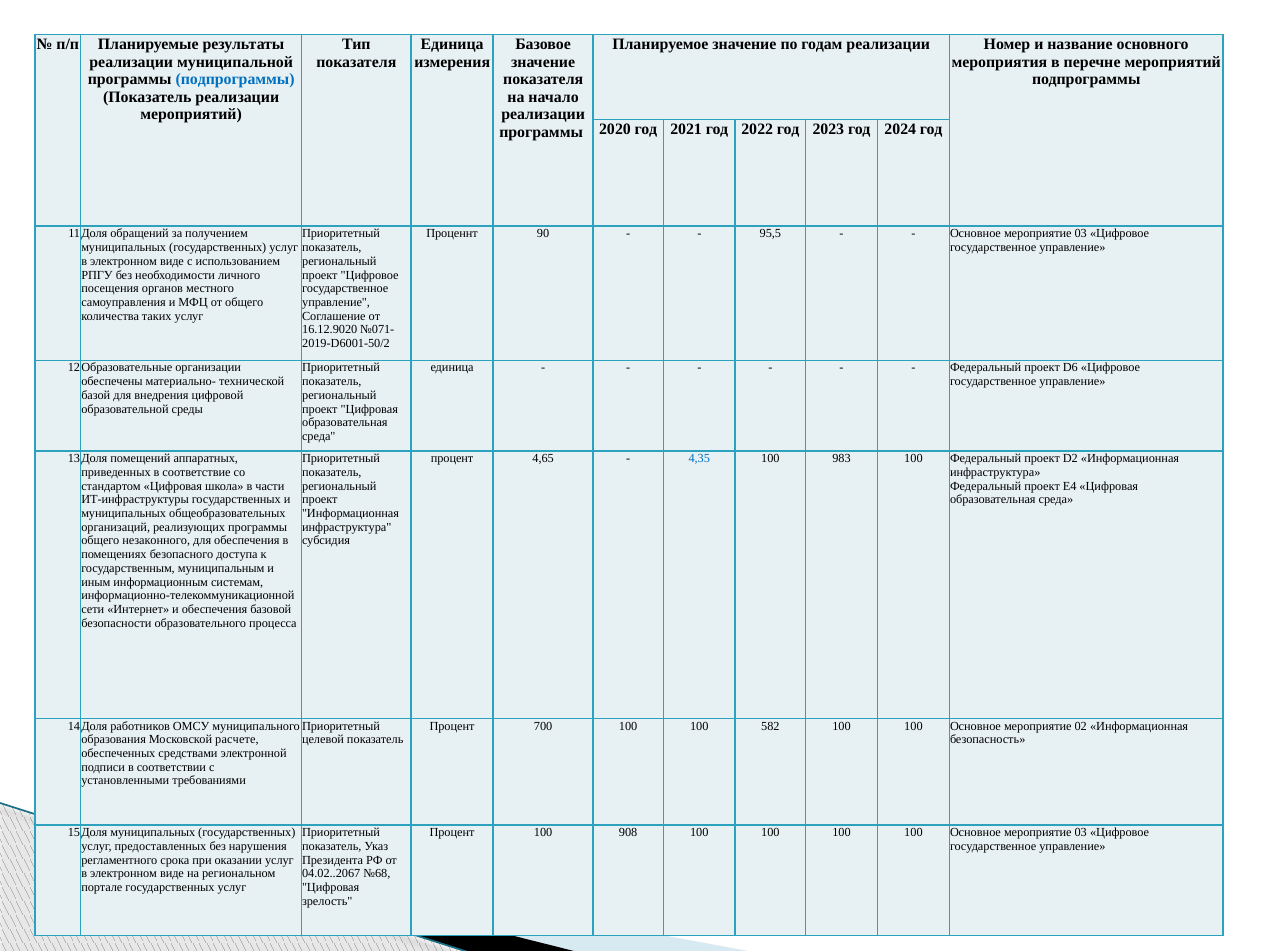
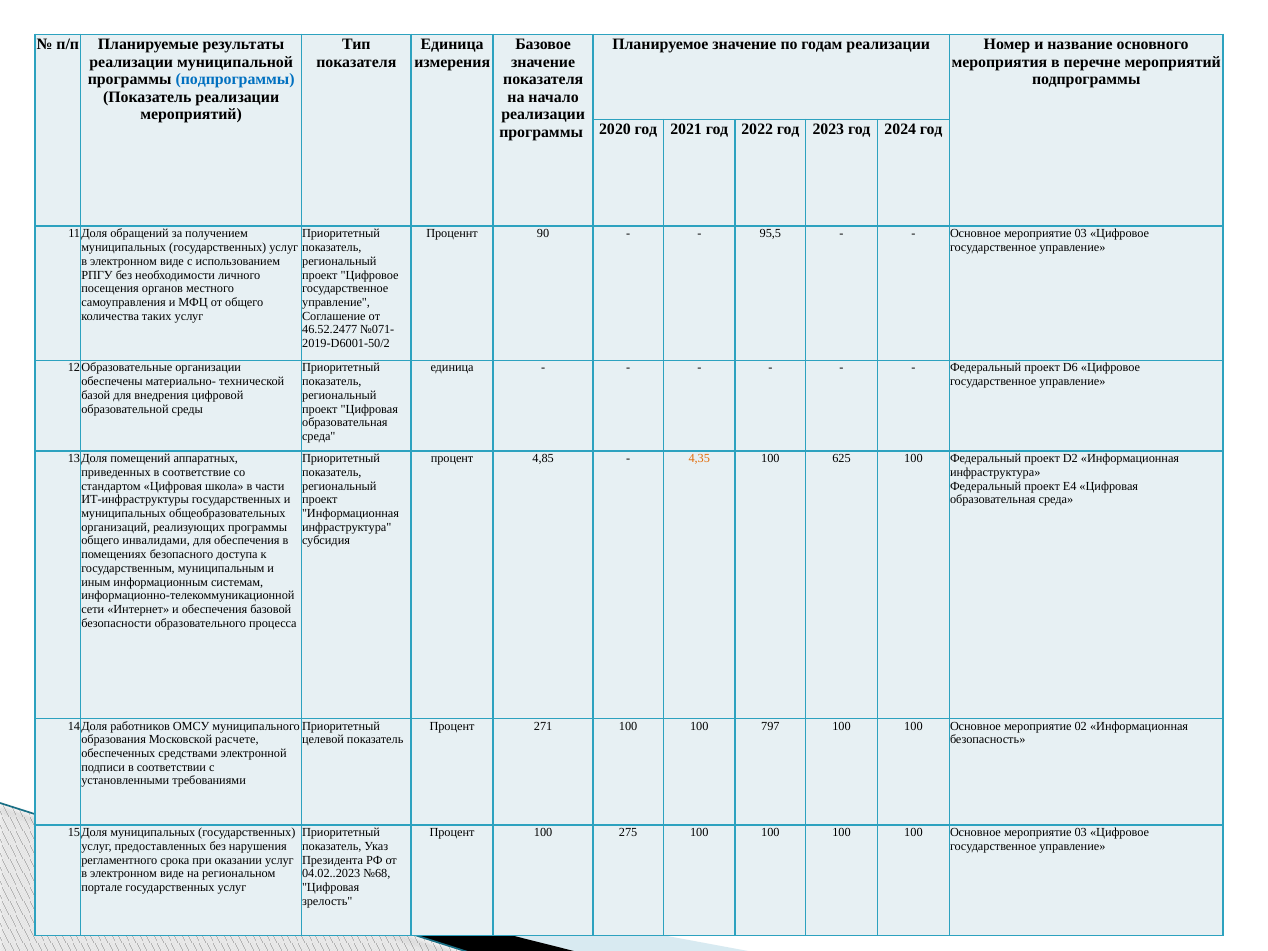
16.12.9020: 16.12.9020 -> 46.52.2477 (330, 330)
4,65: 4,65 -> 4,85 (543, 459)
4,35 colour: blue -> orange (699, 459)
983: 983 -> 625 (842, 459)
незаконного: незаконного -> инвалидами (156, 541)
700: 700 -> 271 (543, 726)
582: 582 -> 797 (770, 726)
908: 908 -> 275 (628, 833)
04.02..2067: 04.02..2067 -> 04.02..2023 (331, 874)
